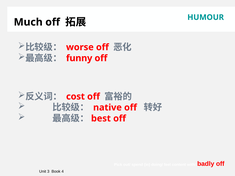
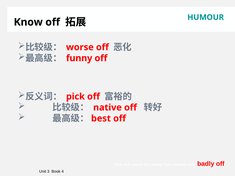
Much: Much -> Know (28, 22)
cost: cost -> pick (75, 97)
